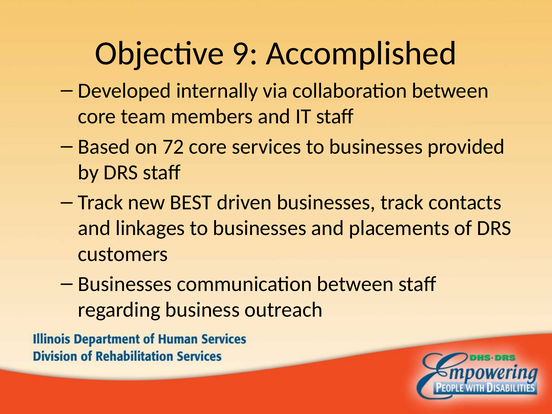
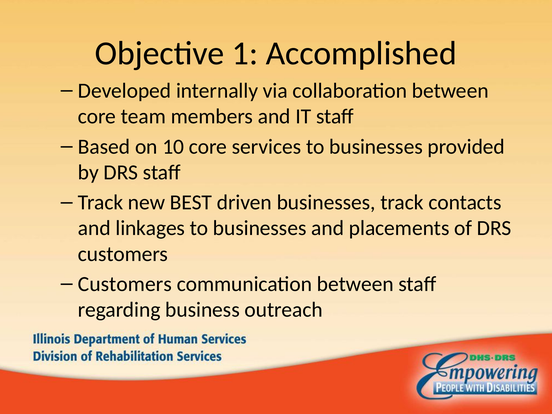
9: 9 -> 1 (245, 53)
72: 72 -> 10 (173, 147)
Businesses: Businesses -> Customers (125, 284)
